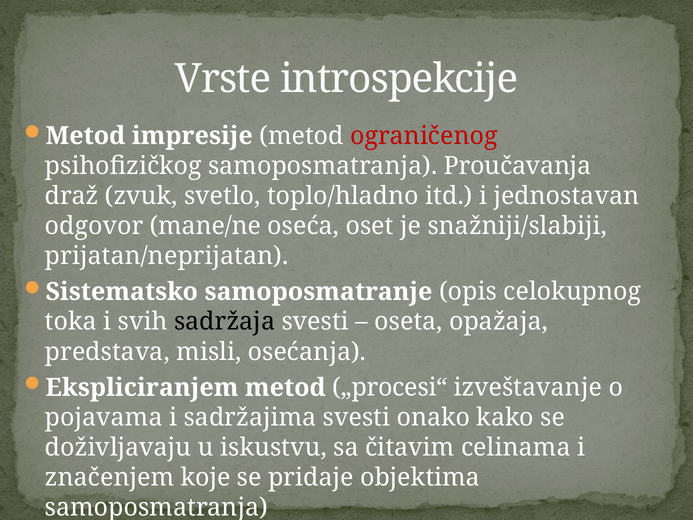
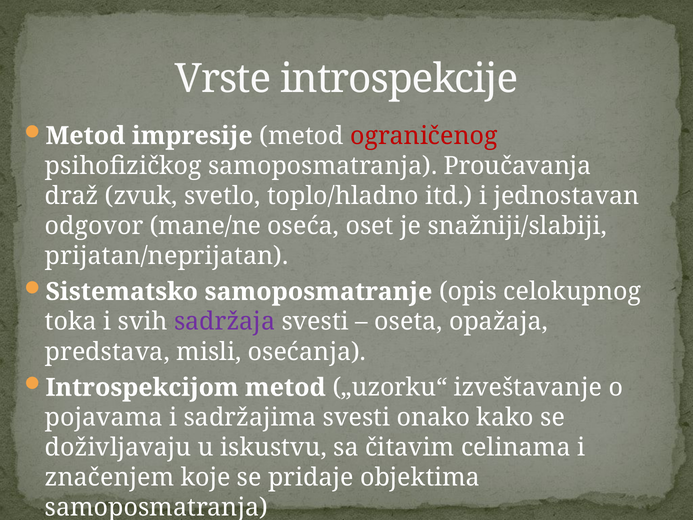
sadržaja colour: black -> purple (225, 322)
Ekspliciranjem: Ekspliciranjem -> Introspekcijom (142, 387)
„procesi“: „procesi“ -> „uzorku“ (390, 387)
